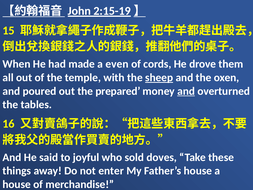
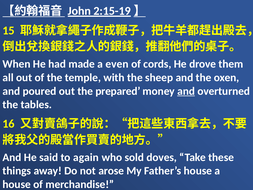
sheep underline: present -> none (159, 77)
joyful: joyful -> again (86, 157)
enter: enter -> arose (111, 171)
